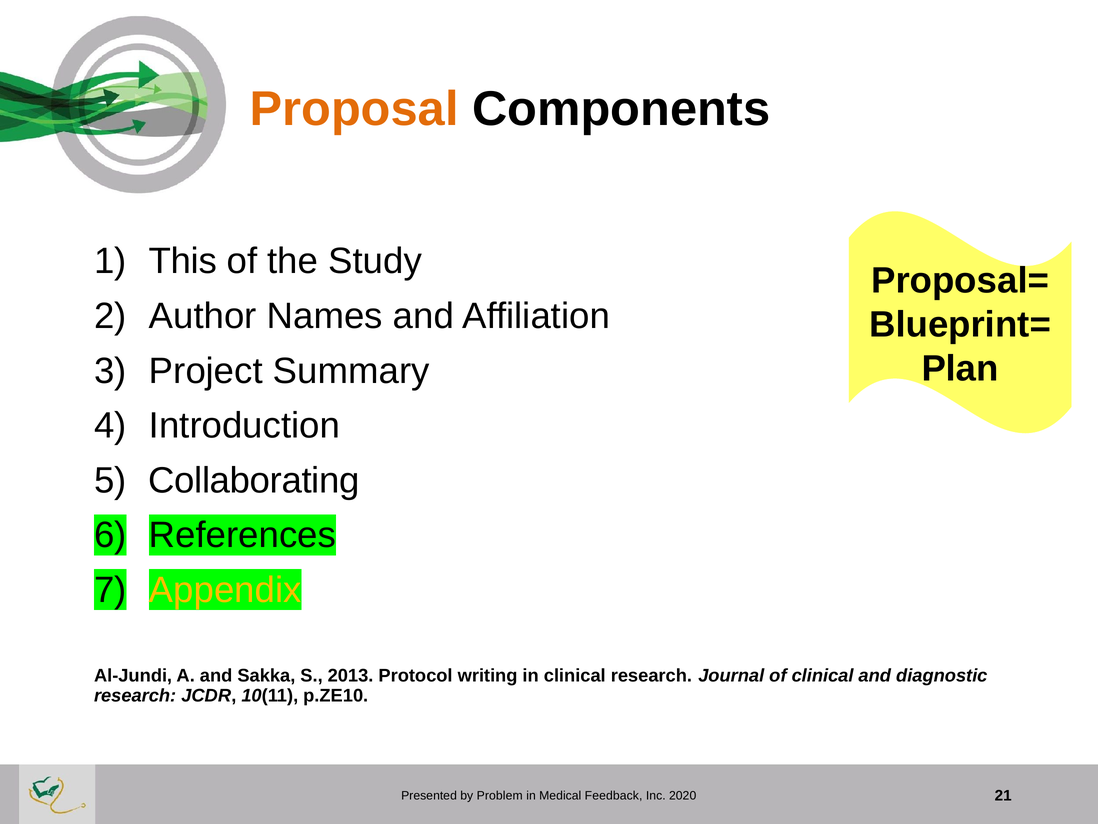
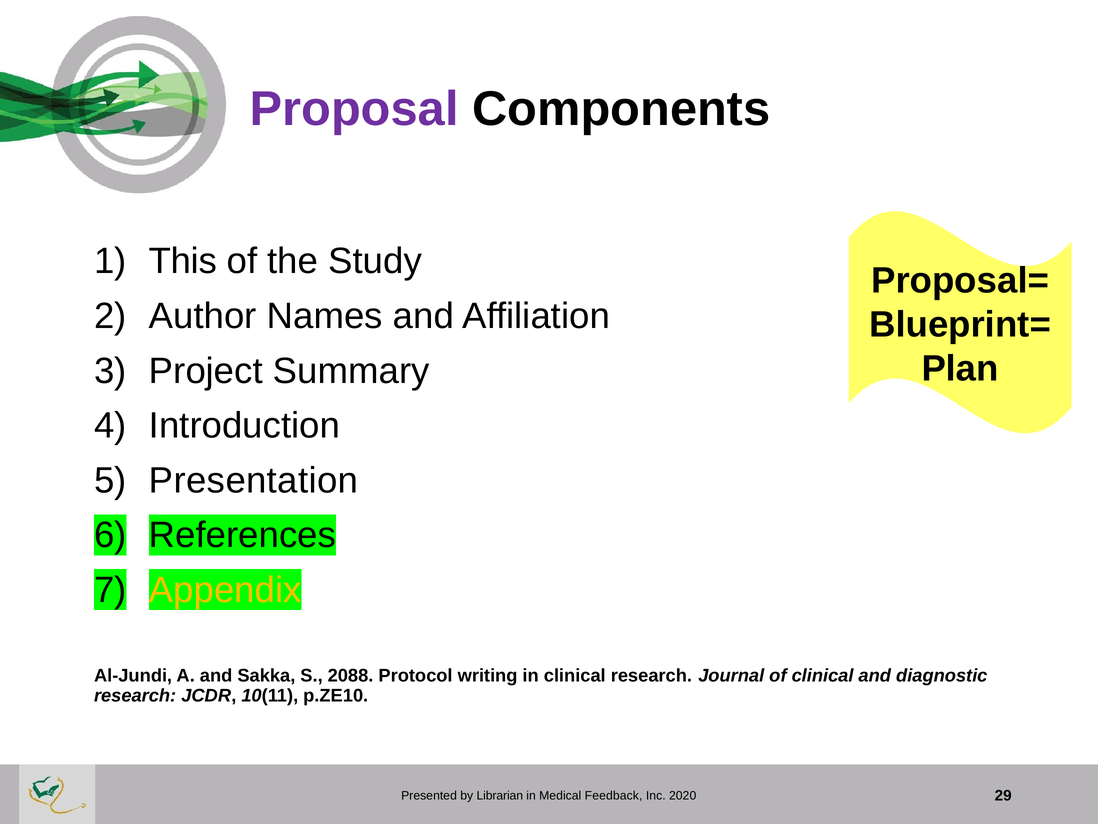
Proposal colour: orange -> purple (354, 109)
Collaborating: Collaborating -> Presentation (254, 480)
2013: 2013 -> 2088 (351, 675)
Problem: Problem -> Librarian (500, 795)
21: 21 -> 29 (1003, 795)
